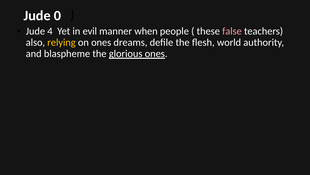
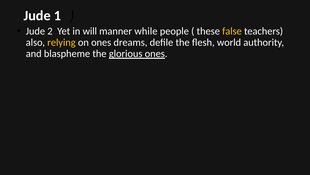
0: 0 -> 1 (58, 16)
4: 4 -> 2 (50, 31)
evil: evil -> will (90, 31)
when: when -> while (146, 31)
false colour: pink -> yellow (232, 31)
